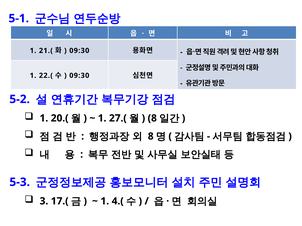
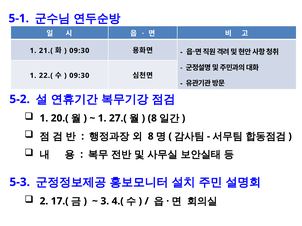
3: 3 -> 2 (44, 202)
1: 1 -> 3 (105, 202)
